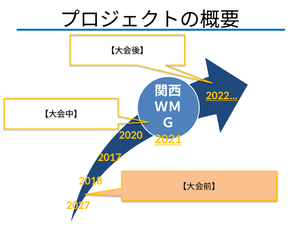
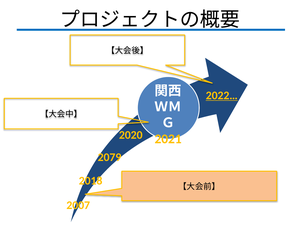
2021 underline: present -> none (168, 139)
2017: 2017 -> 2079 (109, 157)
2027: 2027 -> 2007 (78, 205)
